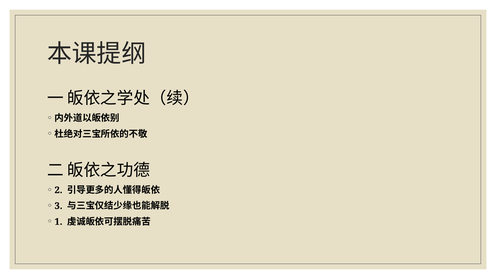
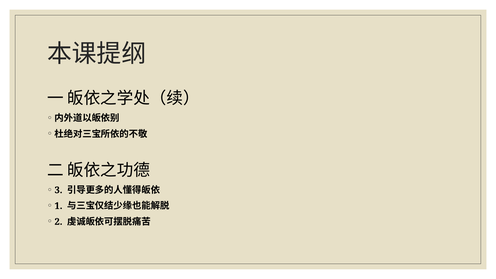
2: 2 -> 3 (58, 190)
3: 3 -> 1 (58, 206)
1: 1 -> 2 (58, 222)
